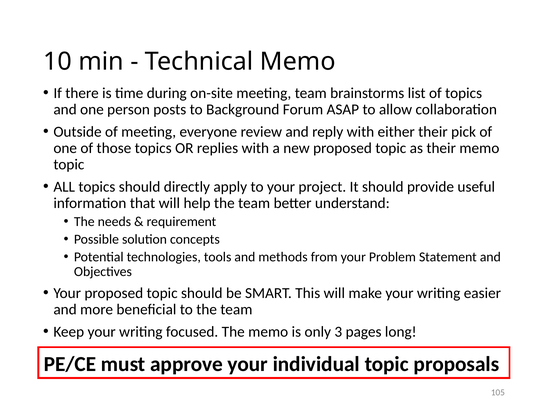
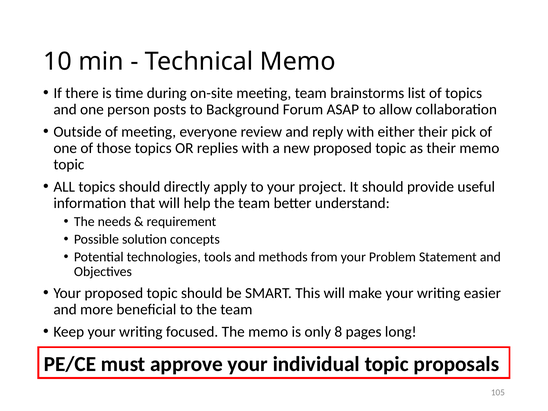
3: 3 -> 8 (338, 332)
